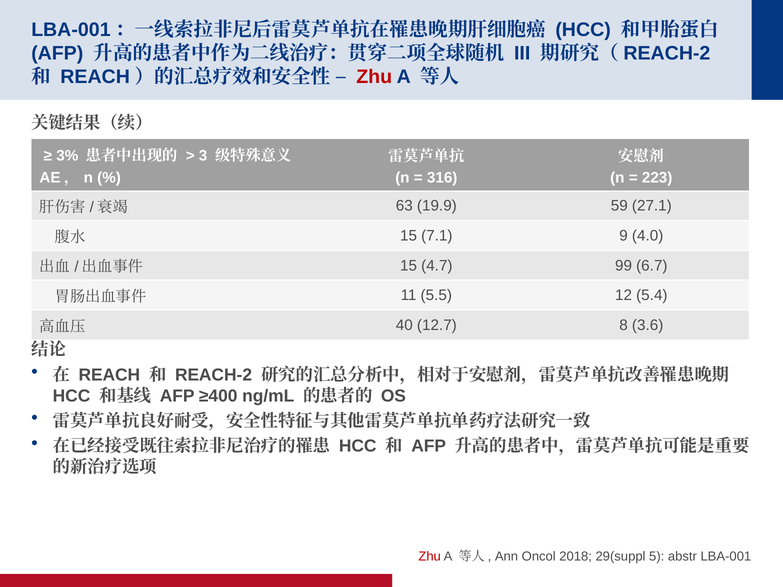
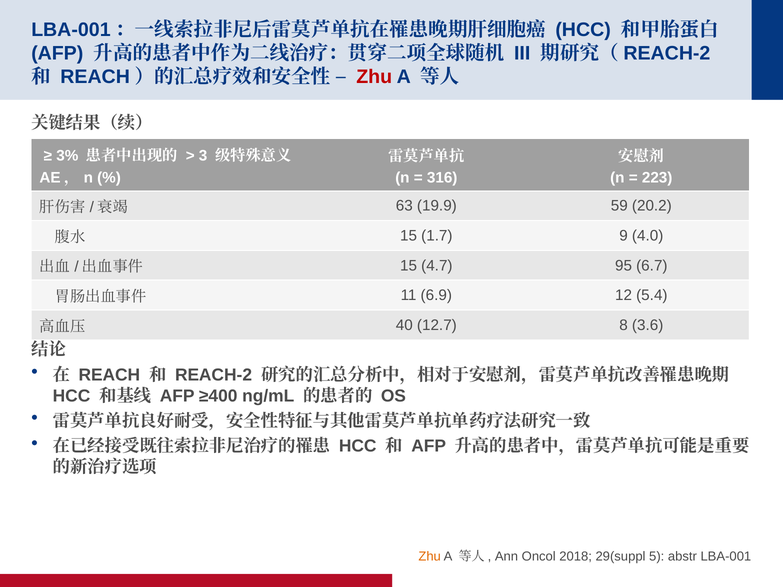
27.1: 27.1 -> 20.2 (652, 206)
7.1: 7.1 -> 1.7 (437, 236)
99: 99 -> 95 (624, 266)
5.5: 5.5 -> 6.9 (436, 295)
Zhu colour: red -> orange (430, 557)
